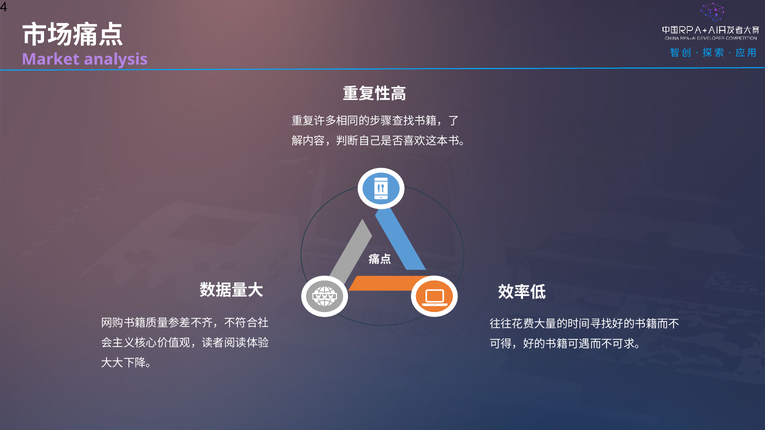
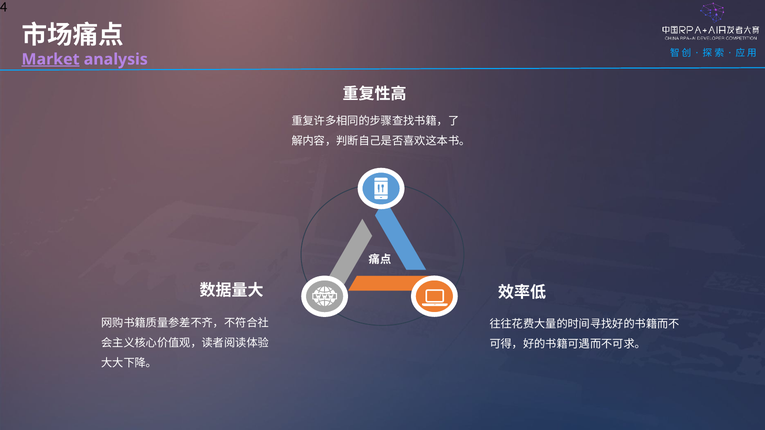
Market underline: none -> present (51, 59)
